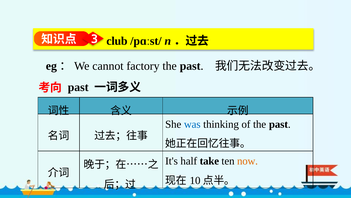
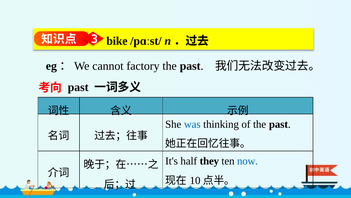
club: club -> bike (117, 41)
take: take -> they (209, 161)
now colour: orange -> blue (247, 161)
